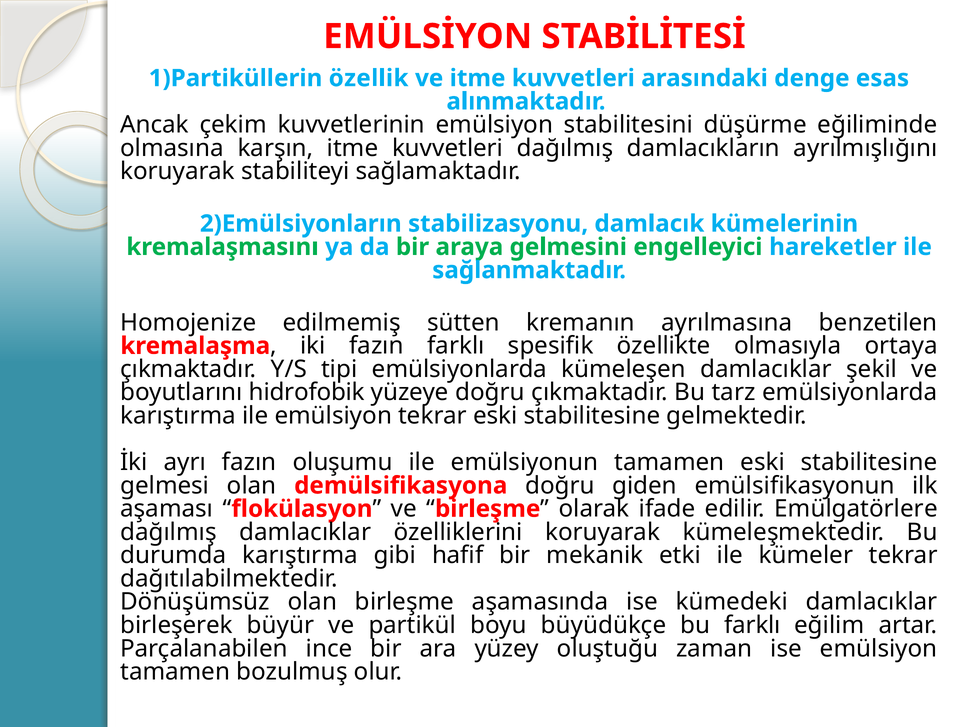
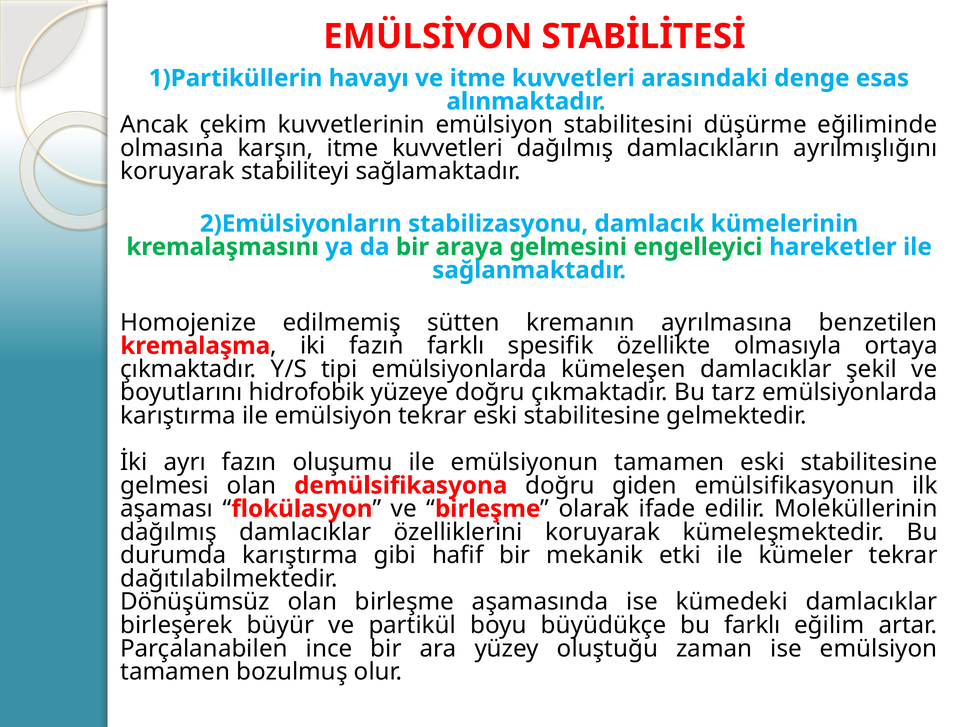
özellik: özellik -> havayı (369, 78)
Emülgatörlere: Emülgatörlere -> Moleküllerinin (856, 509)
